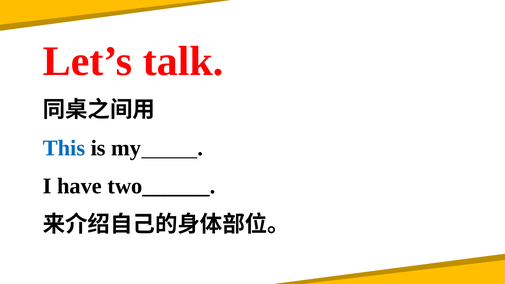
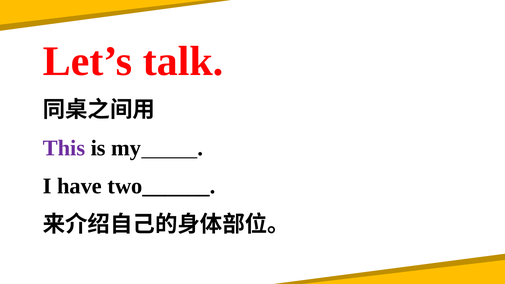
This colour: blue -> purple (64, 148)
